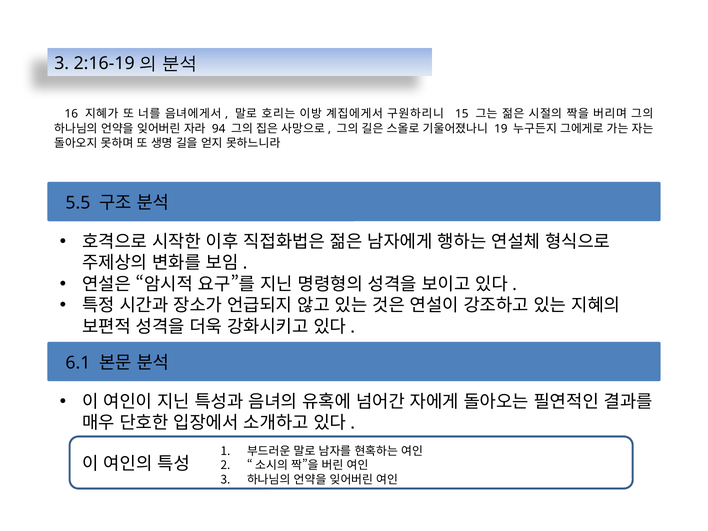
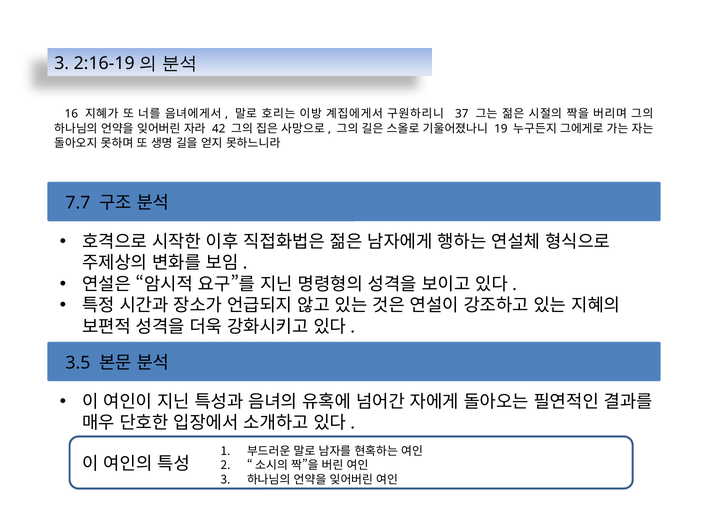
15: 15 -> 37 (462, 114)
94: 94 -> 42 (219, 129)
5.5: 5.5 -> 7.7 (78, 203)
6.1: 6.1 -> 3.5 (78, 363)
